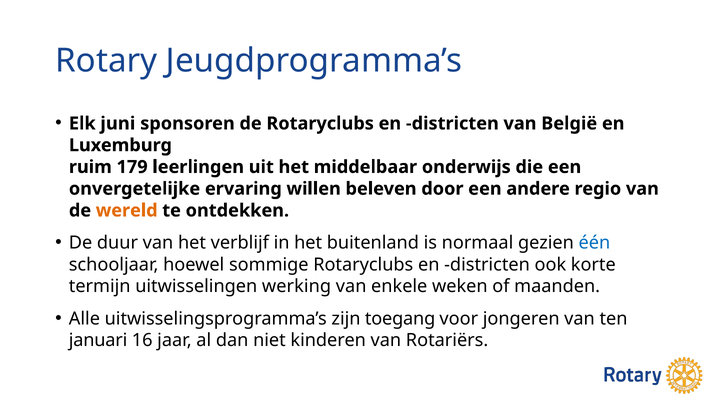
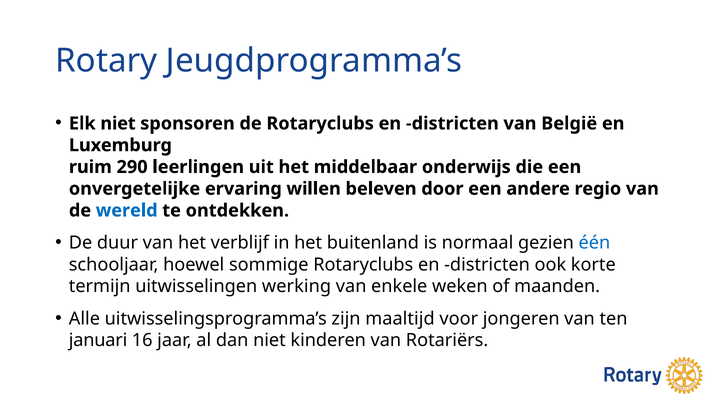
Elk juni: juni -> niet (118, 123)
179: 179 -> 290 (132, 167)
wereld colour: orange -> blue (127, 210)
toegang: toegang -> maaltijd (400, 319)
